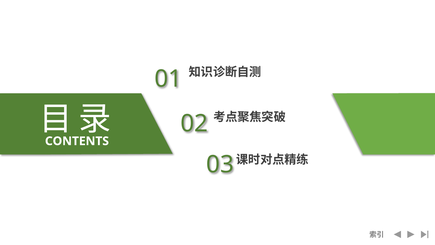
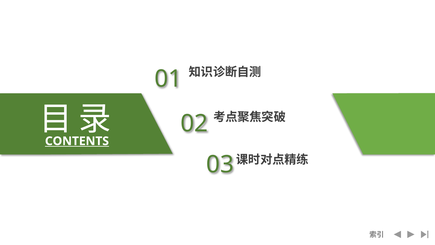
CONTENTS underline: none -> present (77, 141)
